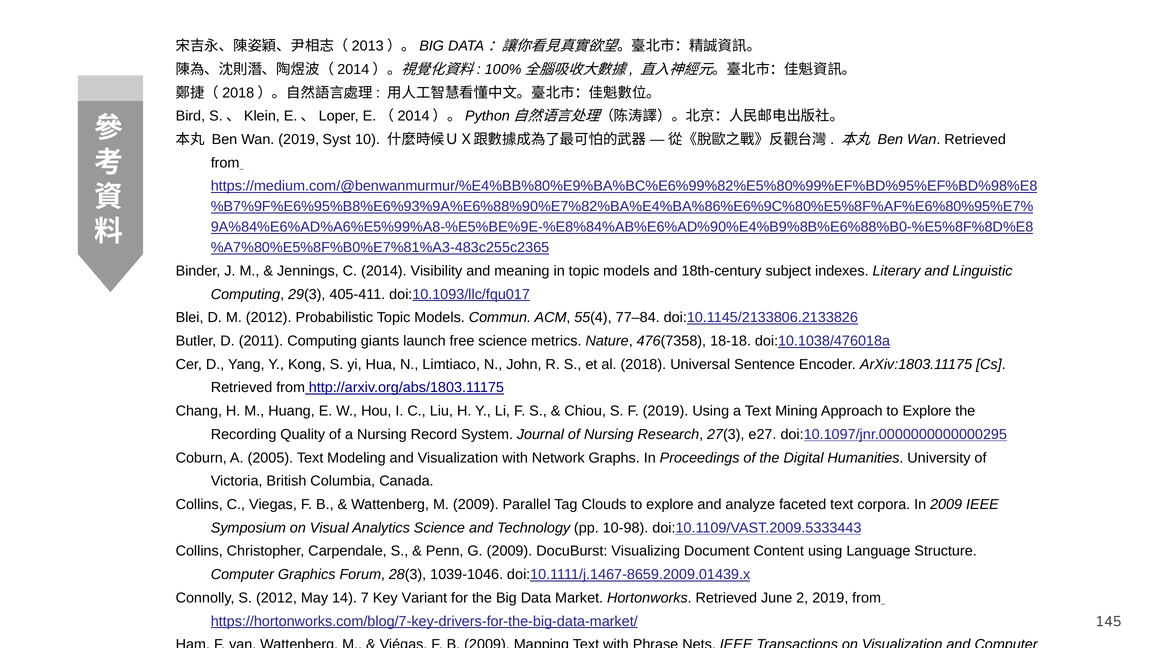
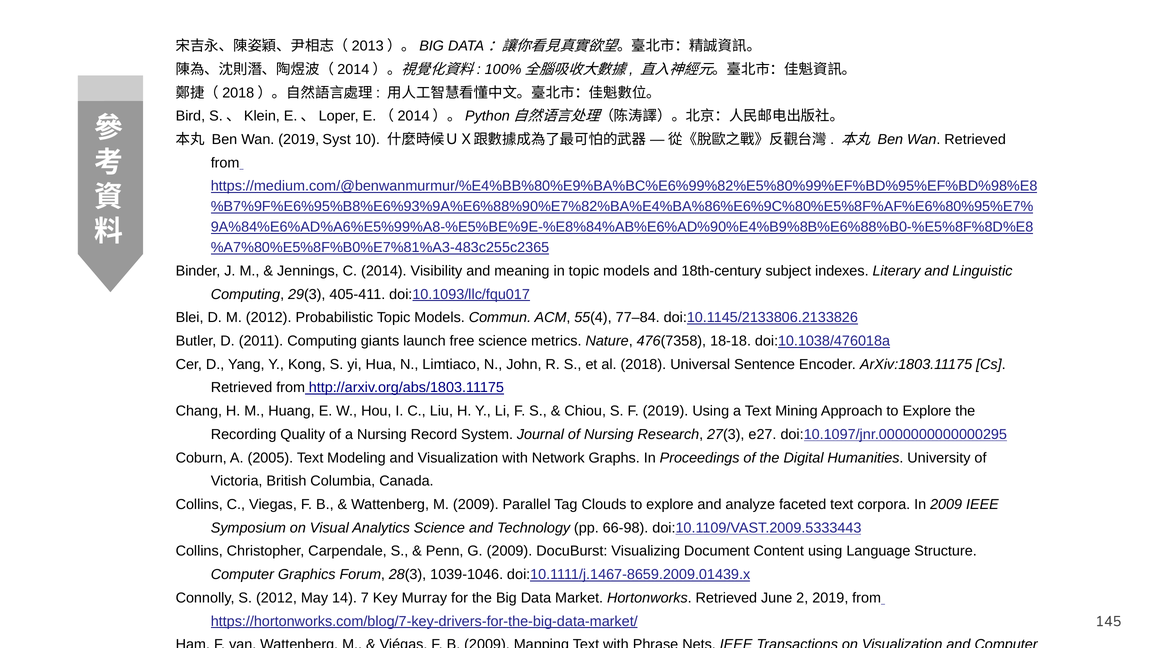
10-98: 10-98 -> 66-98 (626, 527)
Variant: Variant -> Murray (424, 597)
